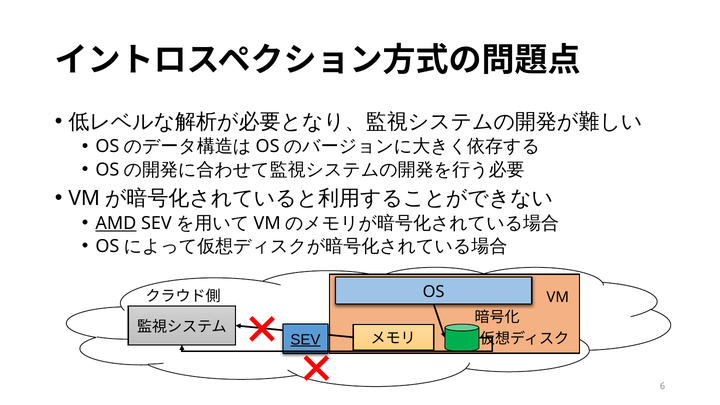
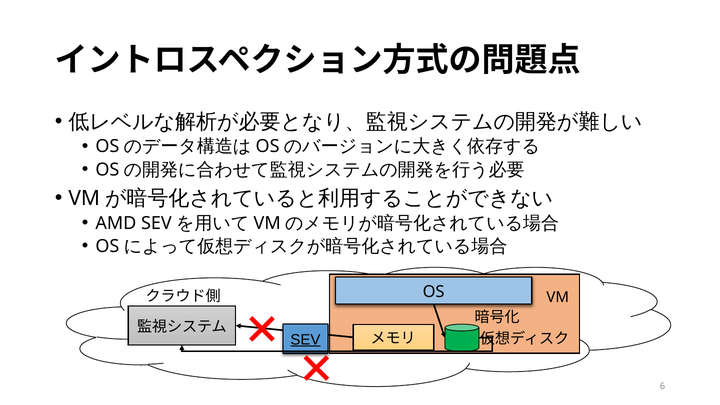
AMD underline: present -> none (116, 223)
